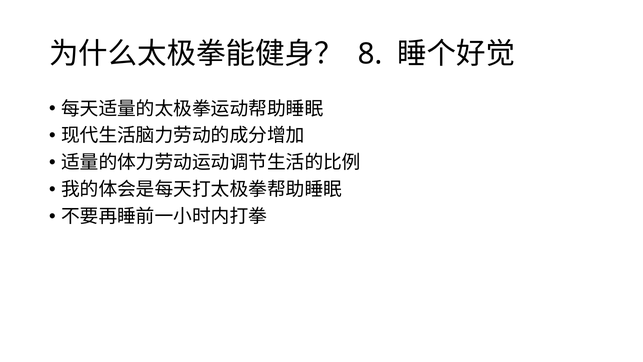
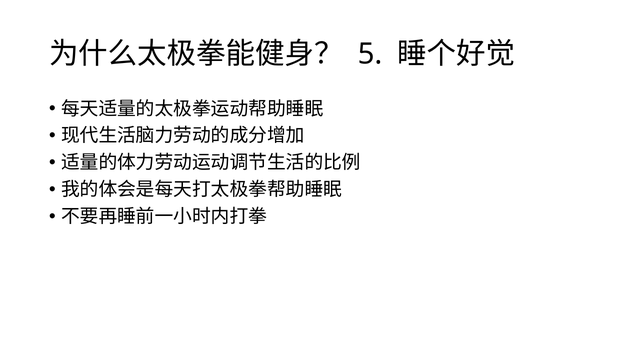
8: 8 -> 5 (370, 54)
